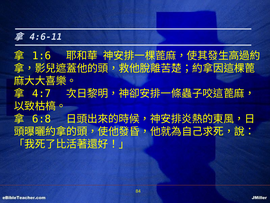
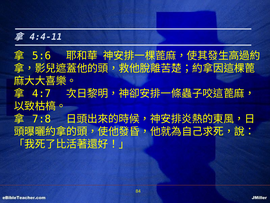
4:6-11: 4:6-11 -> 4:4-11 (46, 37)
1:6: 1:6 -> 5:6 (42, 56)
6:8: 6:8 -> 7:8 (42, 119)
